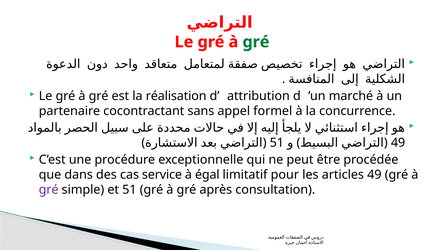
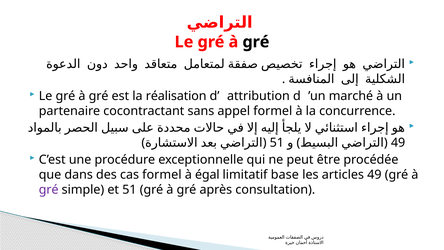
gré colour: green -> black (256, 42)
cas service: service -> formel (162, 174)
pour: pour -> base (285, 174)
